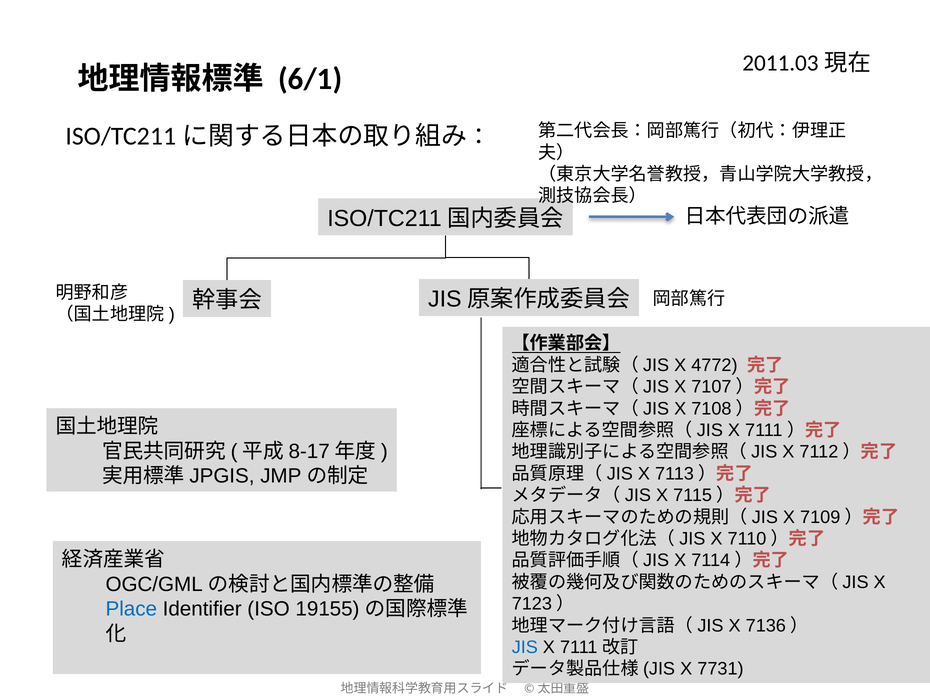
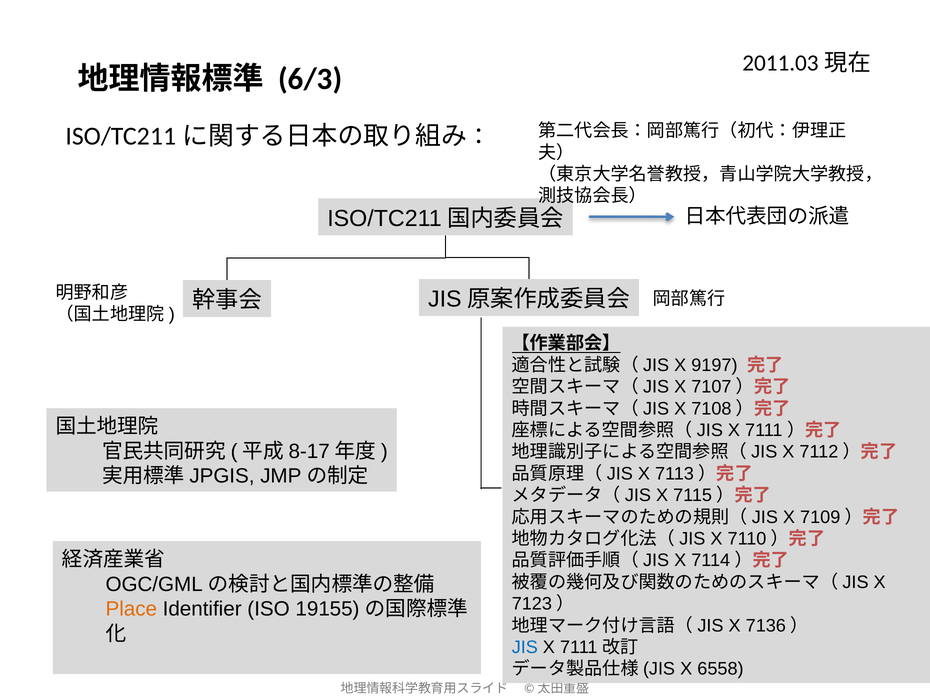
6/1: 6/1 -> 6/3 (310, 79)
4772: 4772 -> 9197 (714, 365)
Place colour: blue -> orange (131, 609)
7731: 7731 -> 6558 (720, 669)
